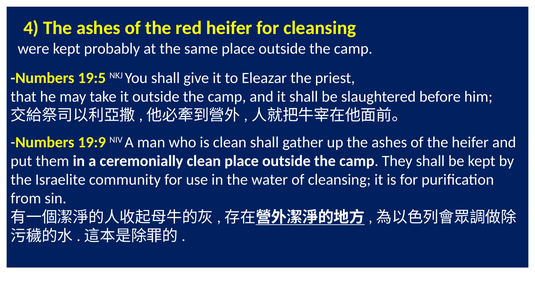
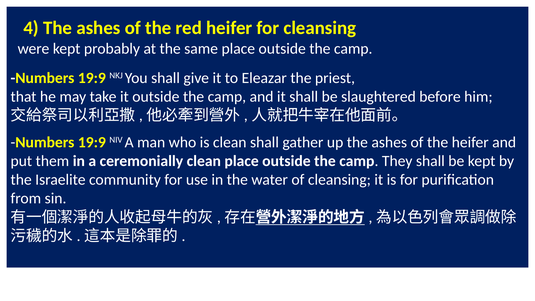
19:5: 19:5 -> 19:9 (92, 78)
